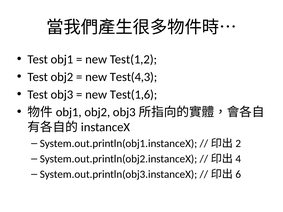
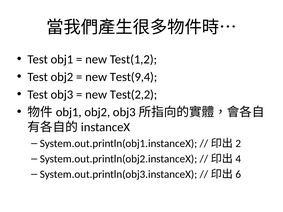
Test(4,3: Test(4,3 -> Test(9,4 (134, 77)
Test(1,6: Test(1,6 -> Test(2,2 (134, 95)
